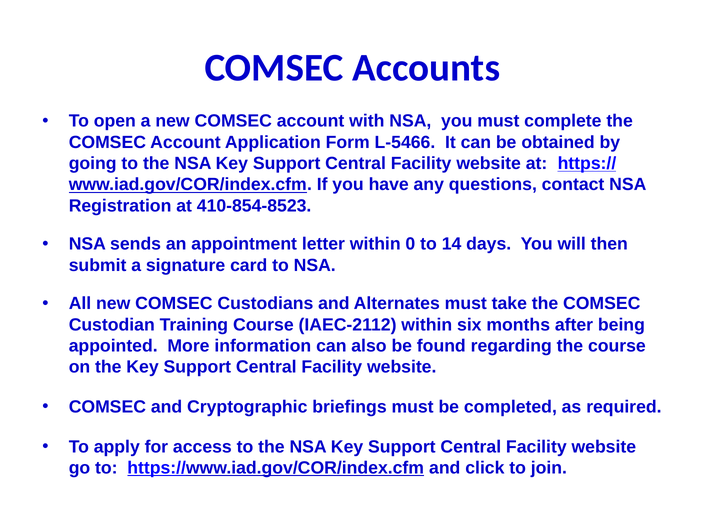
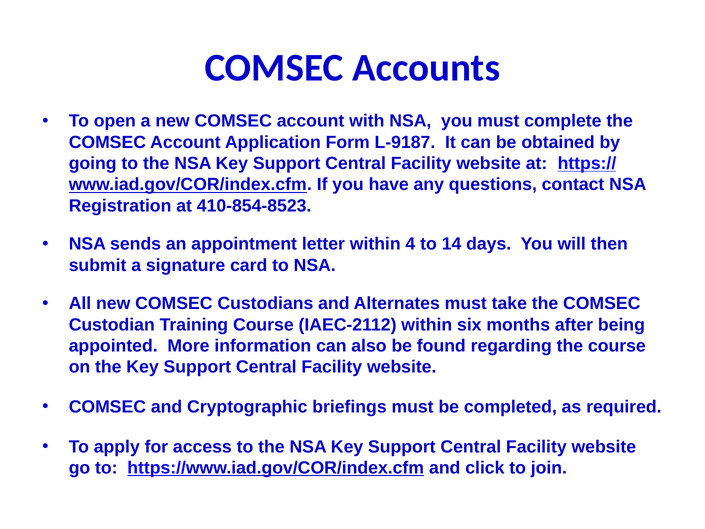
L-5466: L-5466 -> L-9187 (405, 142)
0: 0 -> 4 (410, 244)
